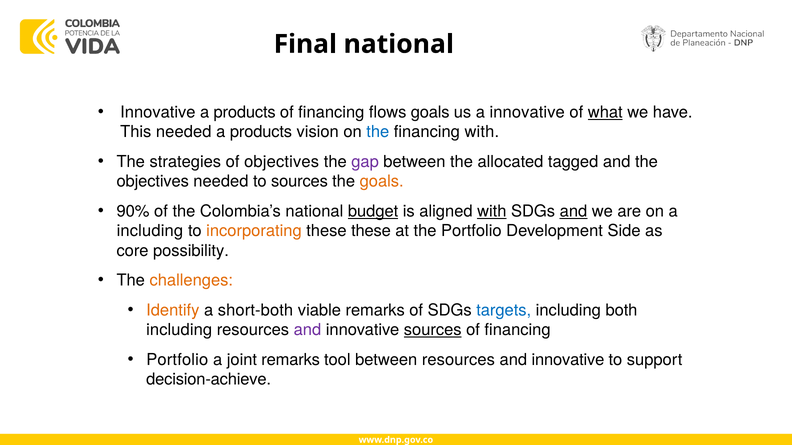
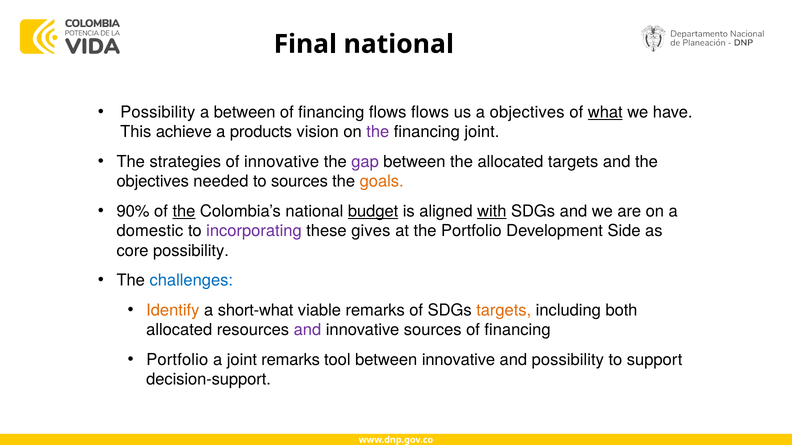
Innovative: Innovative -> Possibility (158, 112)
products: products -> between (245, 112)
flows goals: goals -> flows (430, 112)
a innovative: innovative -> objectives (527, 112)
This needed: needed -> achieve (184, 132)
the colour: blue -> purple (378, 132)
financing with: with -> joint (482, 132)
of objectives: objectives -> innovative (282, 162)
allocated tagged: tagged -> targets (573, 162)
the underline: none -> present (184, 211)
and underline: present -> none (574, 211)
including: including -> domestic (150, 231)
incorporating colour: orange -> purple (254, 231)
these these: these -> gives (371, 231)
challenges colour: orange -> blue (191, 281)
short-both: short-both -> short-what (256, 310)
targets colour: blue -> orange (504, 310)
including: including -> allocated (179, 330)
sources underline: present -> none (433, 330)
between resources: resources -> innovative (458, 360)
innovative: innovative -> possibility (568, 360)
decision-achieve: decision-achieve -> decision-support (209, 380)
